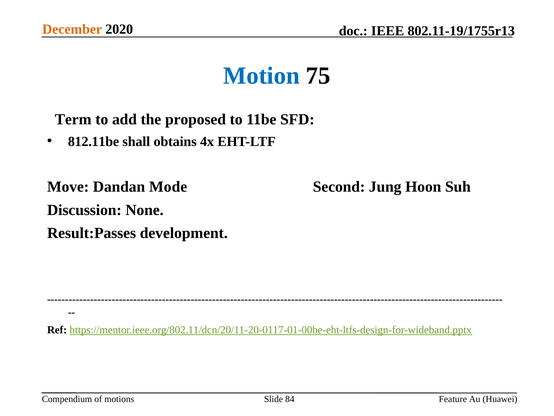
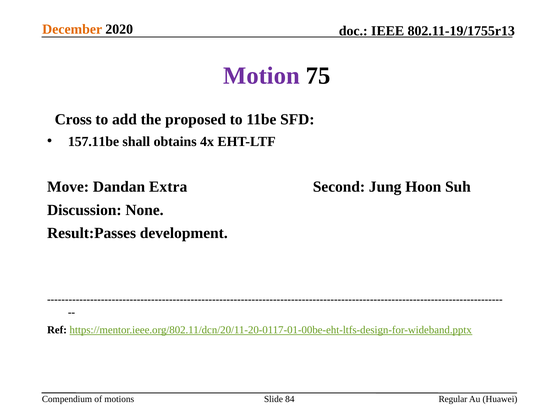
Motion colour: blue -> purple (262, 76)
Term: Term -> Cross (73, 119)
812.11be: 812.11be -> 157.11be (94, 141)
Mode: Mode -> Extra (168, 187)
Feature: Feature -> Regular (453, 398)
